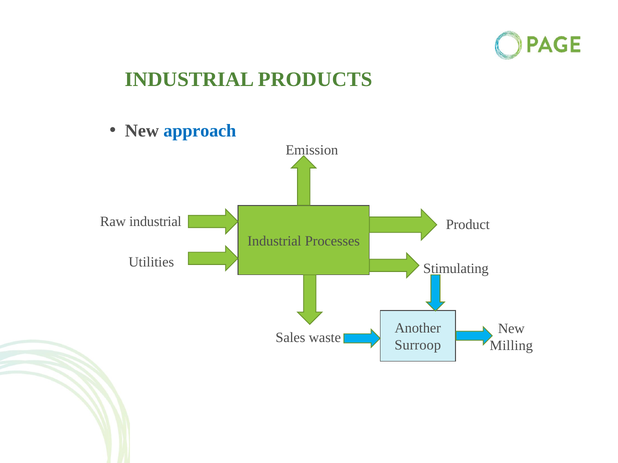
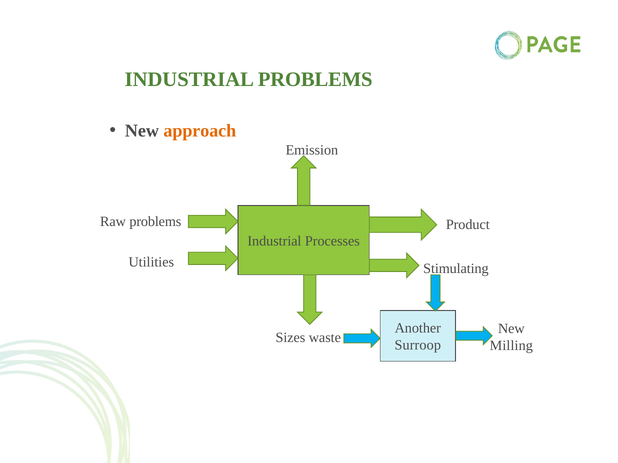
INDUSTRIAL PRODUCTS: PRODUCTS -> PROBLEMS (315, 80)
approach colour: blue -> orange (200, 131)
Raw industrial: industrial -> problems (155, 222)
Sales: Sales -> Sizes (290, 338)
